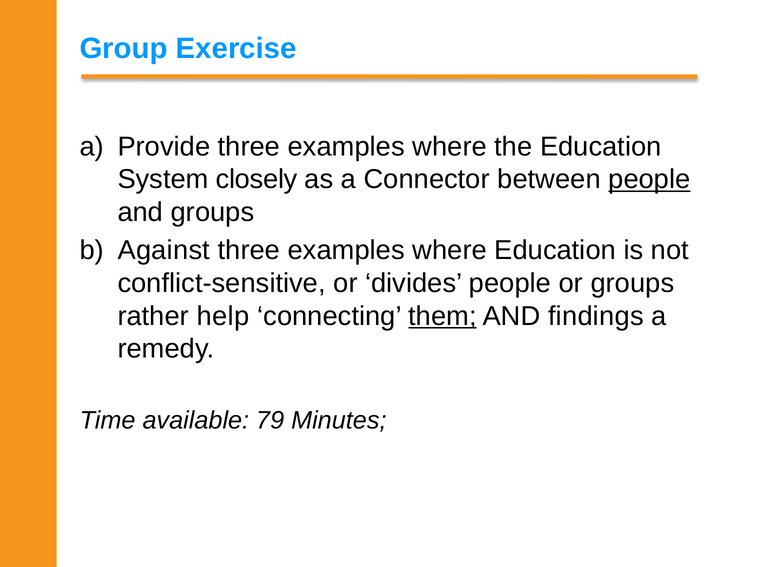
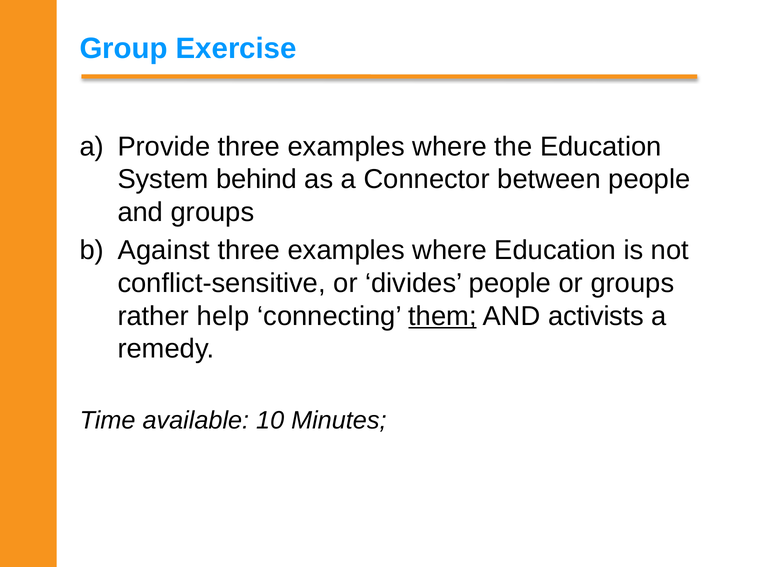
closely: closely -> behind (257, 180)
people underline: present -> none (649, 180)
findings: findings -> activists (596, 317)
79: 79 -> 10 (270, 421)
